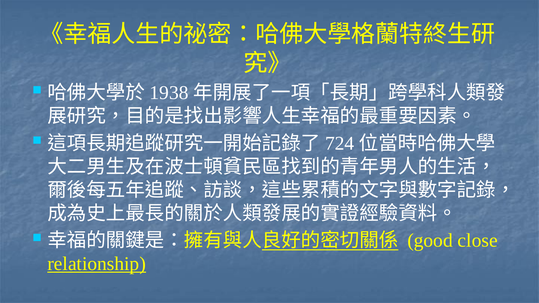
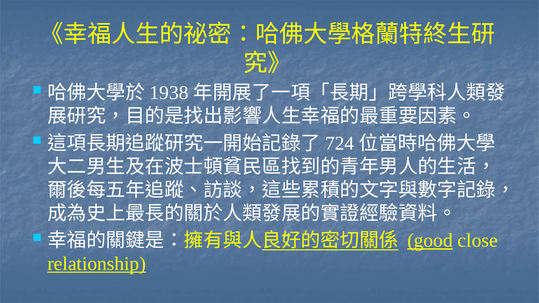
good underline: none -> present (430, 241)
